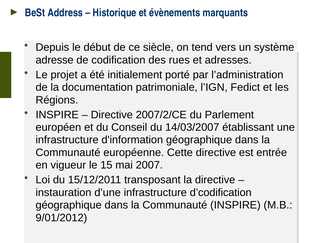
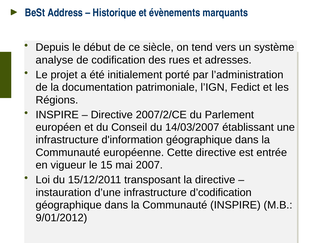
adresse: adresse -> analyse (54, 60)
